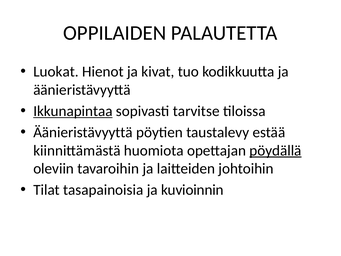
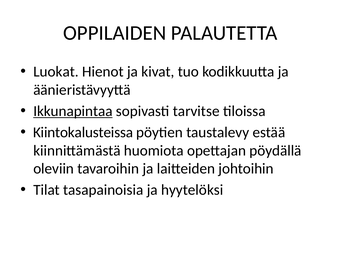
Äänieristävyyttä: Äänieristävyyttä -> Kiintokalusteissa (83, 132)
pöydällä underline: present -> none (275, 150)
kuvioinnin: kuvioinnin -> hyytelöksi (192, 190)
